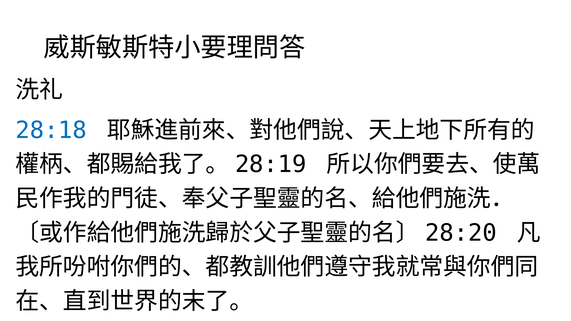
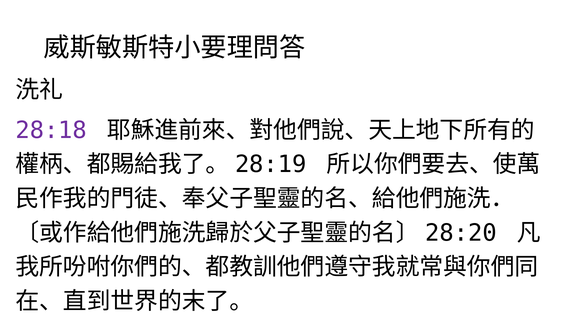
28:18 colour: blue -> purple (51, 130)
